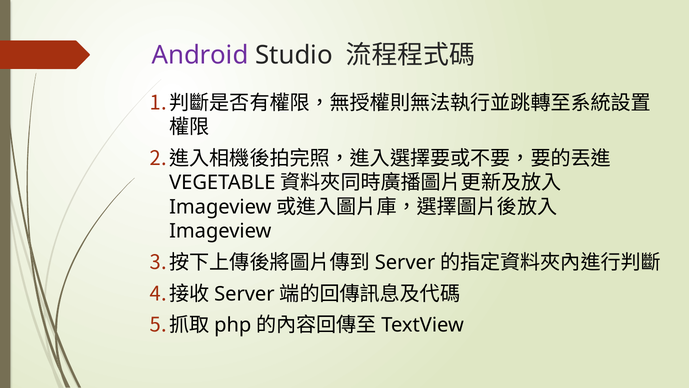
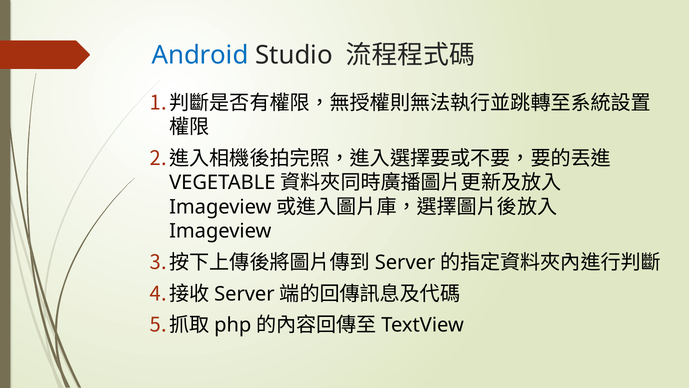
Android colour: purple -> blue (200, 55)
